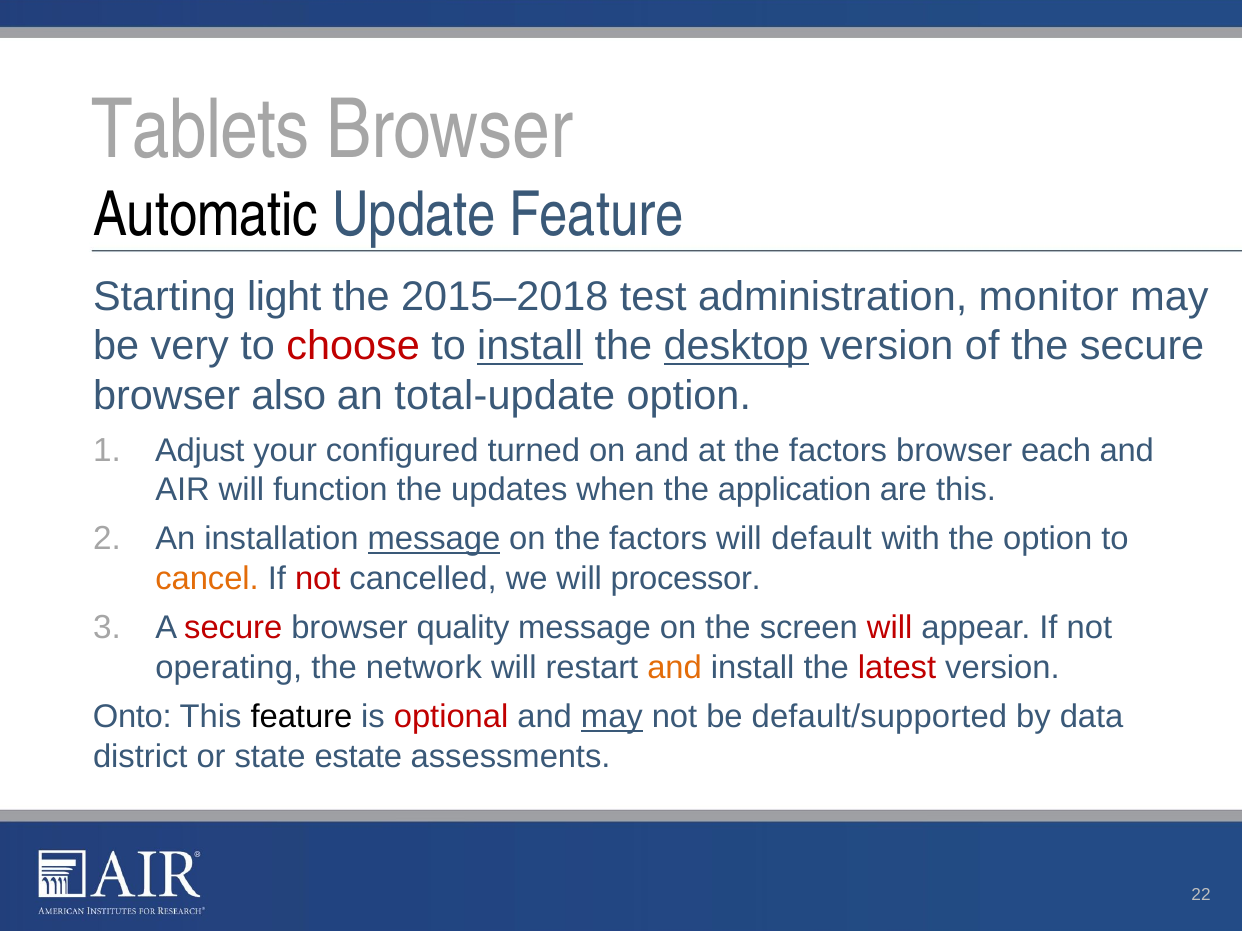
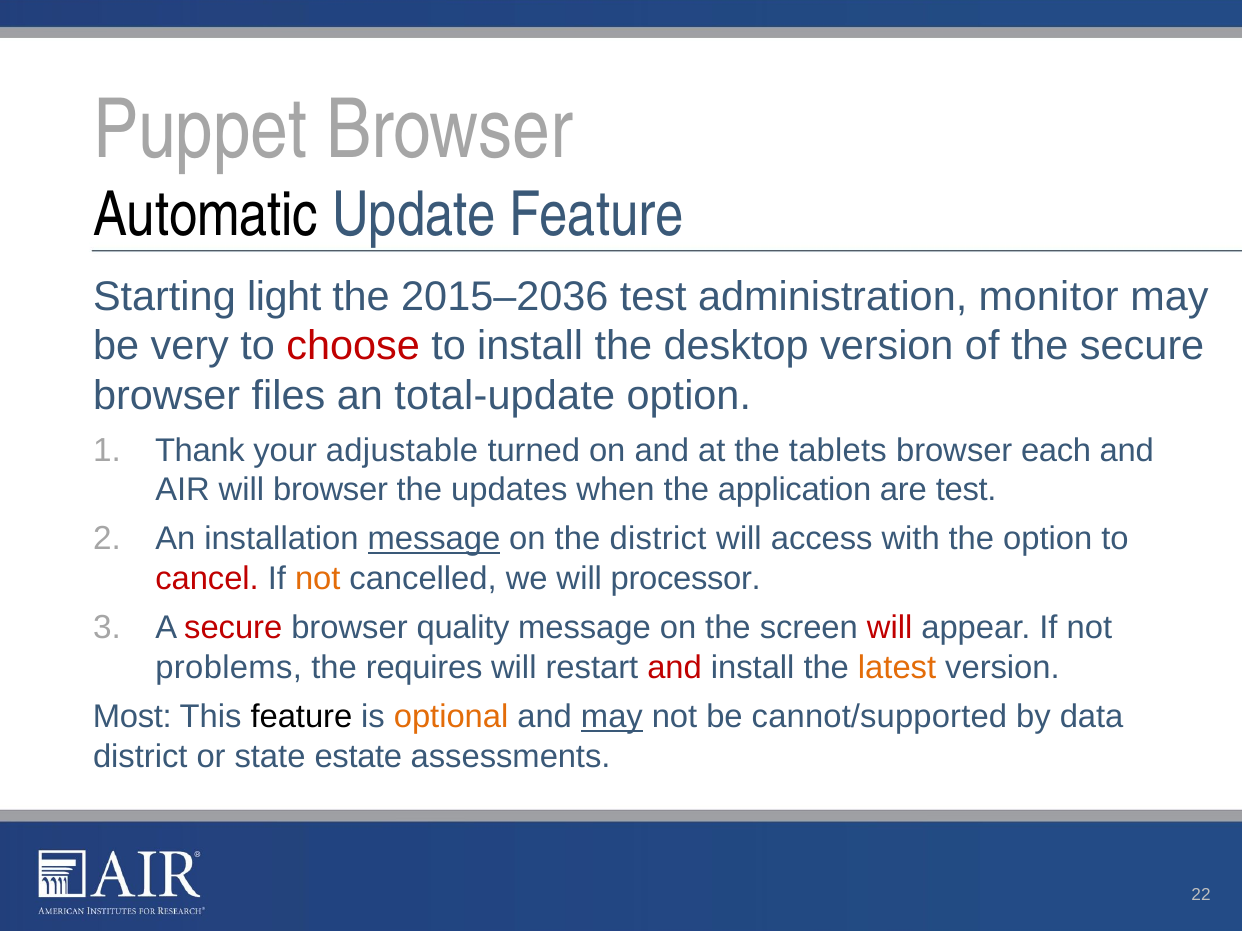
Tablets: Tablets -> Puppet (200, 130)
2015–2018: 2015–2018 -> 2015–2036 (505, 297)
install underline: present -> none (530, 347)
desktop underline: present -> none (736, 347)
also: also -> files (289, 396)
Adjust: Adjust -> Thank (200, 450)
configured: configured -> adjustable (402, 450)
at the factors: factors -> tablets (838, 450)
will function: function -> browser (331, 490)
are this: this -> test (966, 490)
on the factors: factors -> district (658, 539)
default: default -> access (822, 539)
cancel colour: orange -> red (207, 579)
not colour: red -> orange (318, 579)
operating: operating -> problems (229, 668)
network: network -> requires (424, 668)
and colour: orange -> red (675, 668)
latest colour: red -> orange (897, 668)
Onto: Onto -> Most (132, 717)
optional colour: red -> orange (451, 717)
default/supported: default/supported -> cannot/supported (879, 717)
